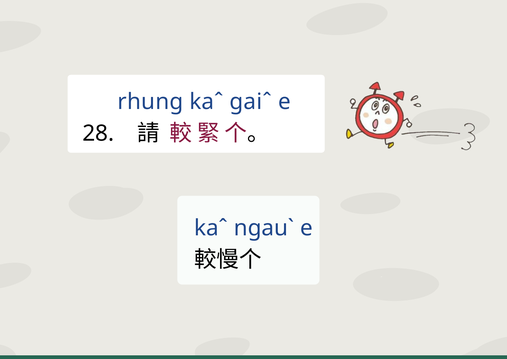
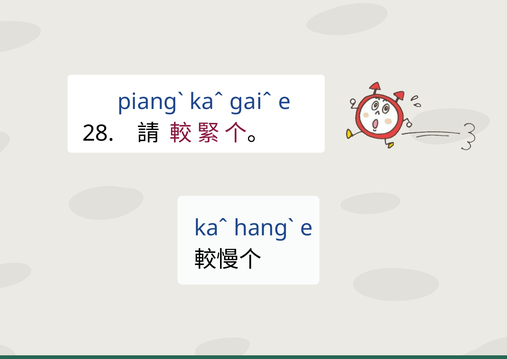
rhung: rhung -> piangˋ (151, 102)
ngauˋ: ngauˋ -> hangˋ (264, 228)
